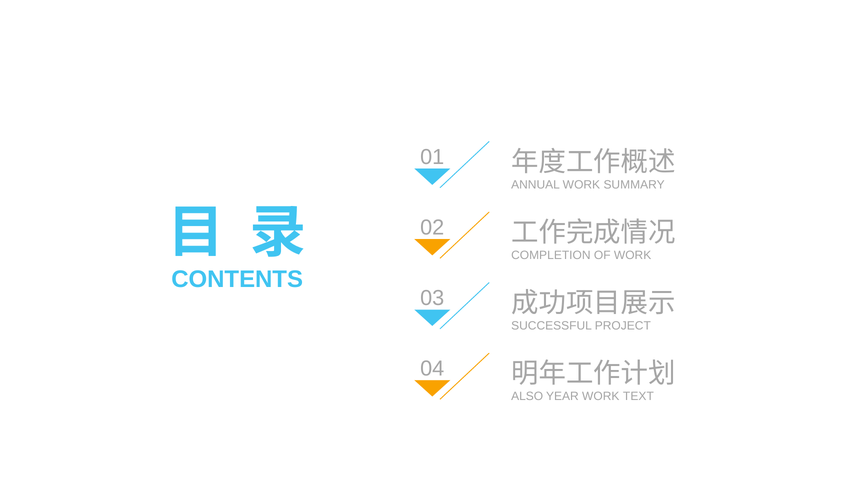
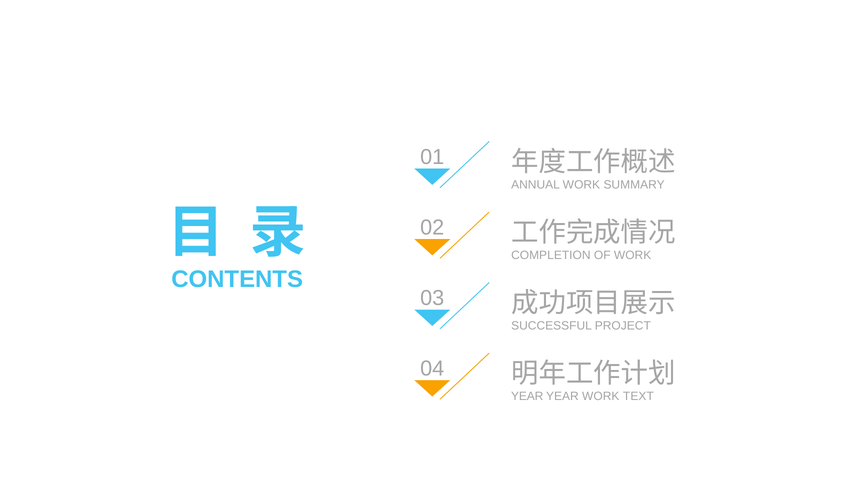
ALSO: ALSO -> YEAR (527, 396)
